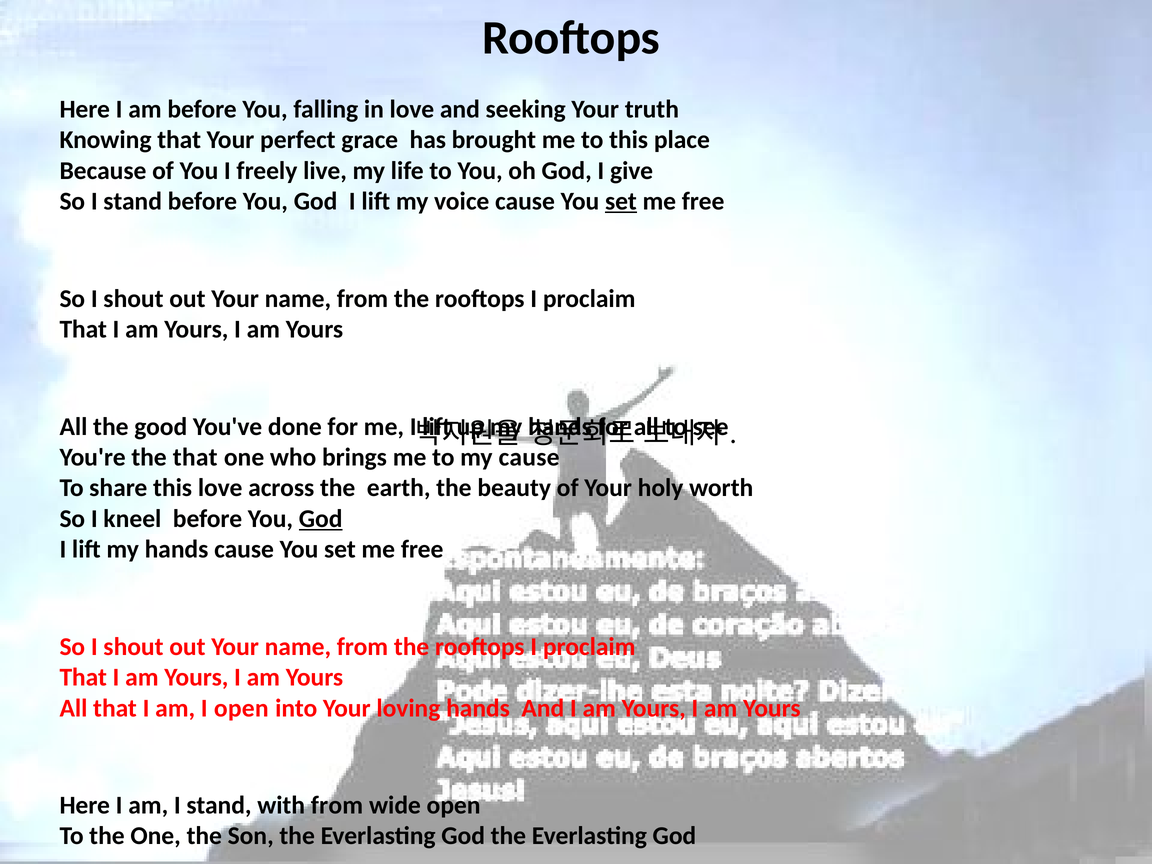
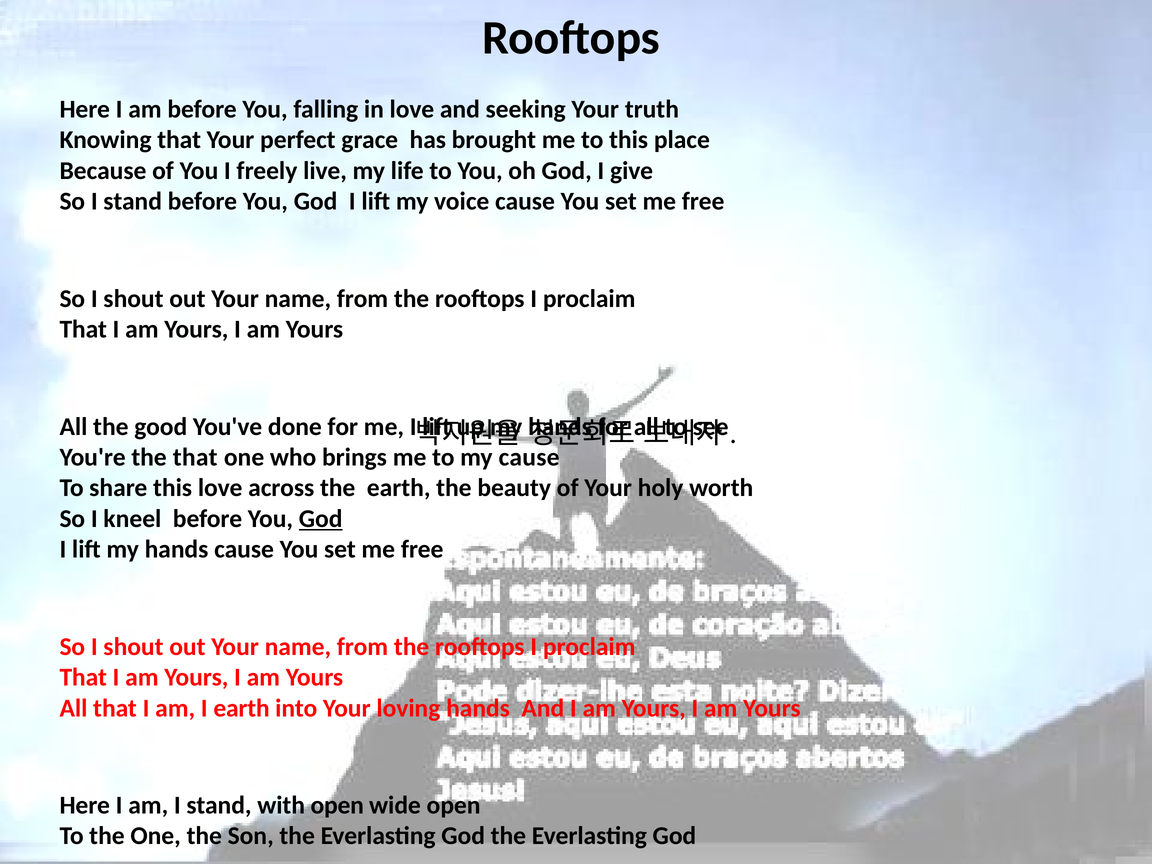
set underline: present -> none (621, 201)
I open: open -> earth (242, 708)
with from: from -> open (337, 805)
